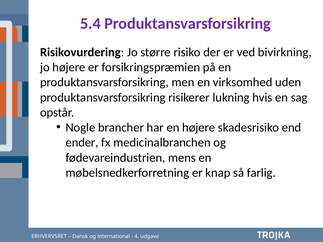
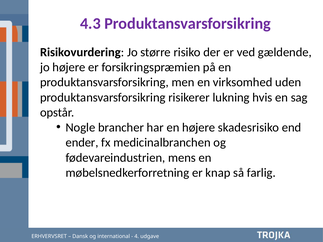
5.4: 5.4 -> 4.3 (90, 24)
bivirkning: bivirkning -> gældende (285, 52)
